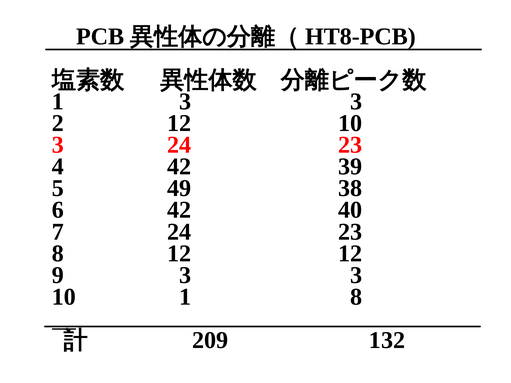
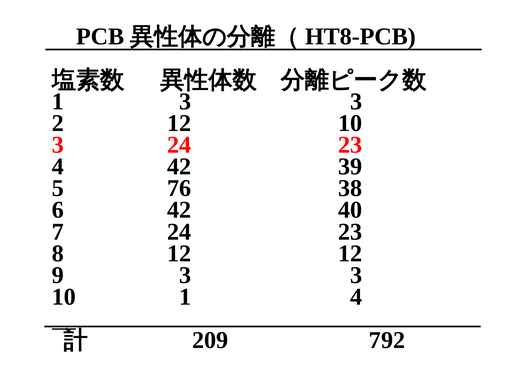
49: 49 -> 76 (179, 188)
1 8: 8 -> 4 (356, 297)
132: 132 -> 792 (387, 340)
